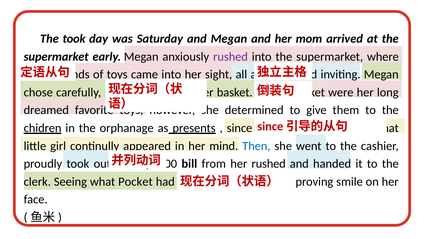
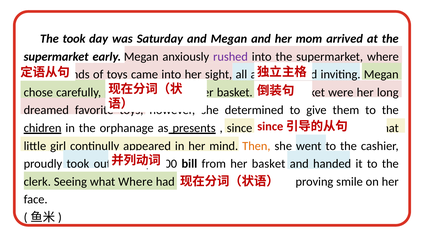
Then colour: blue -> orange (256, 146)
from her rushed: rushed -> basket (269, 163)
what Pocket: Pocket -> Where (135, 181)
